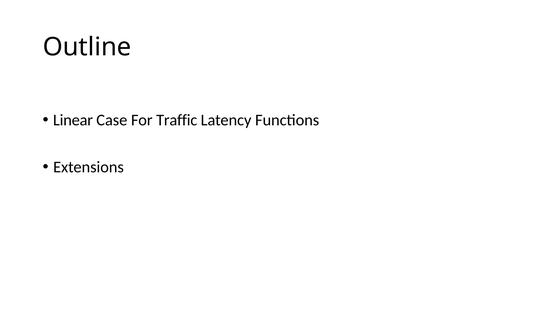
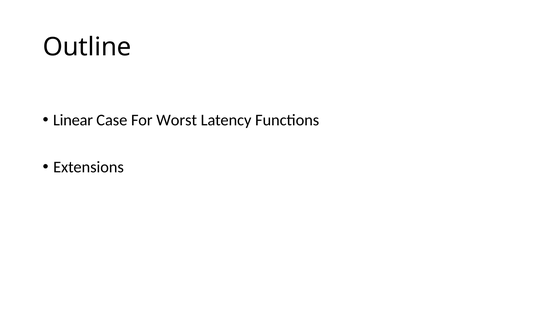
Traffic: Traffic -> Worst (177, 120)
